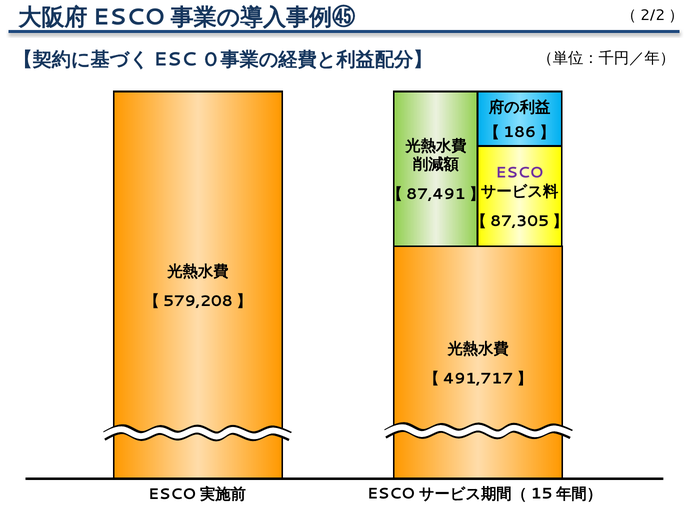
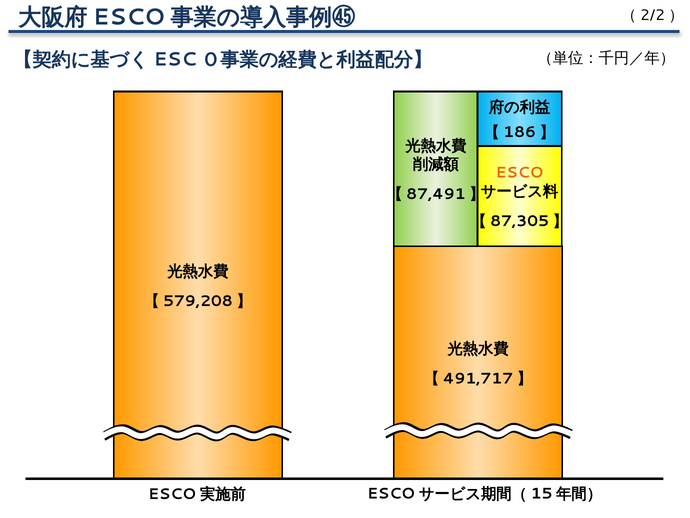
ESCO colour: purple -> orange (520, 173)
